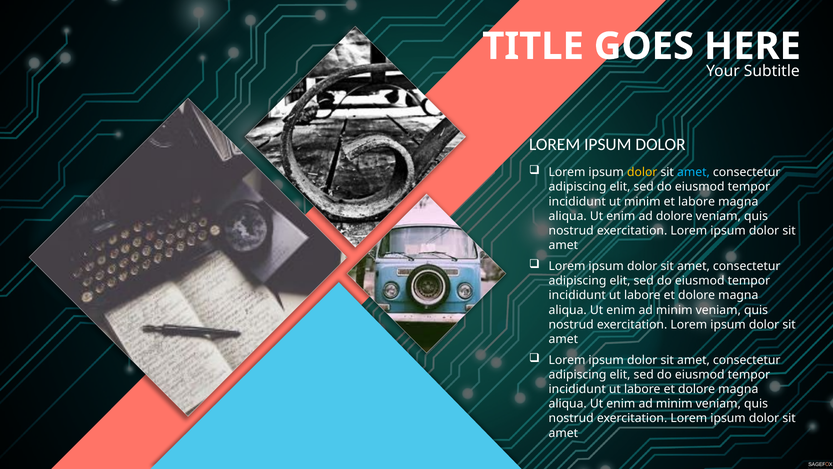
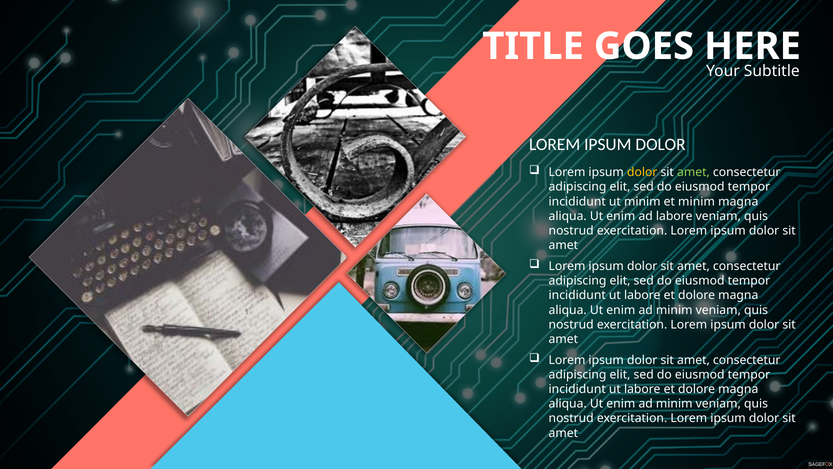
amet colour: light blue -> light green (693, 172)
et labore: labore -> minim (697, 201)
ad dolore: dolore -> labore (674, 216)
